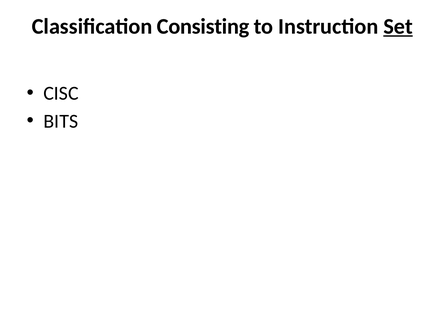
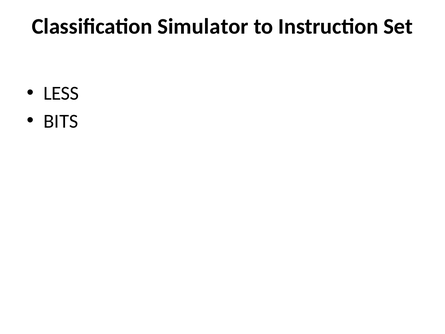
Consisting: Consisting -> Simulator (203, 26)
Set underline: present -> none (398, 26)
CISC: CISC -> LESS (61, 93)
